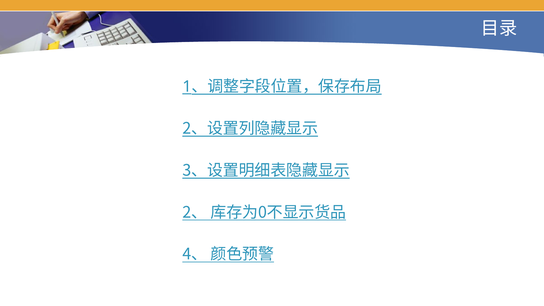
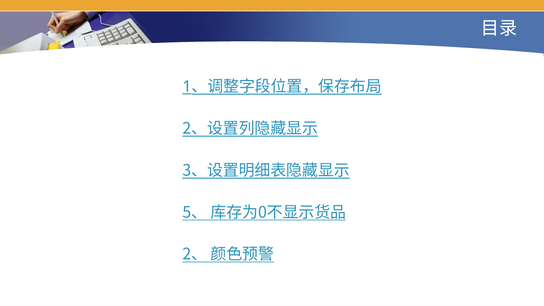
2、: 2、 -> 5、 (195, 212)
4、: 4、 -> 2、 (195, 254)
